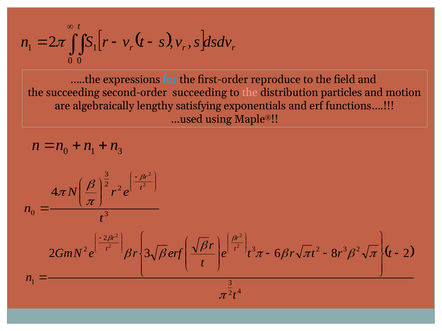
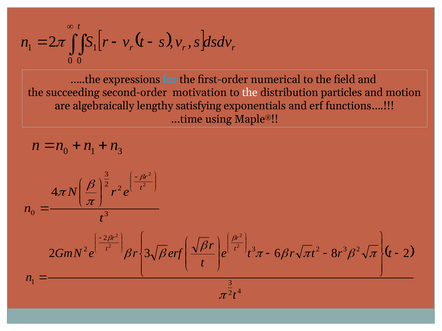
reproduce: reproduce -> numerical (276, 80)
second-order succeeding: succeeding -> motivation (200, 93)
the colour: pink -> white (250, 93)
...used: ...used -> ...time (187, 119)
